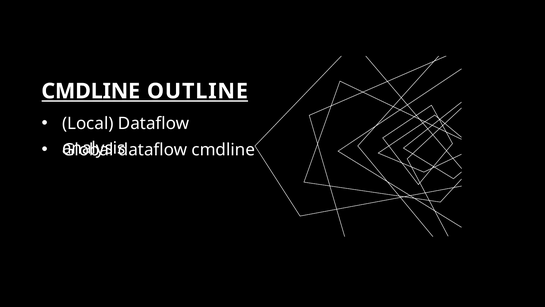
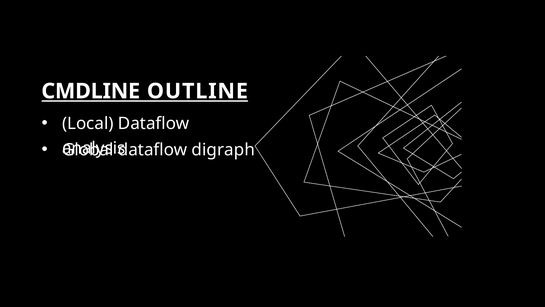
dataflow cmdline: cmdline -> digraph (223, 150)
